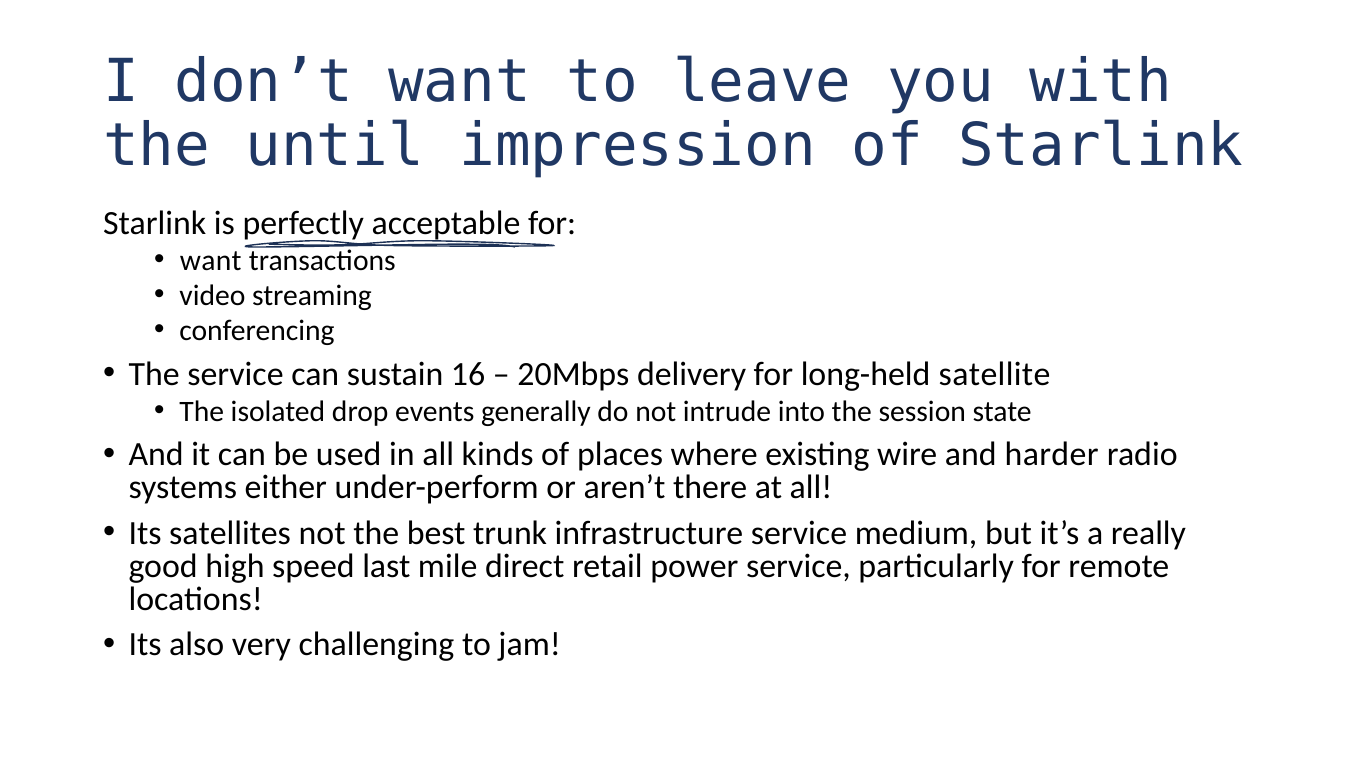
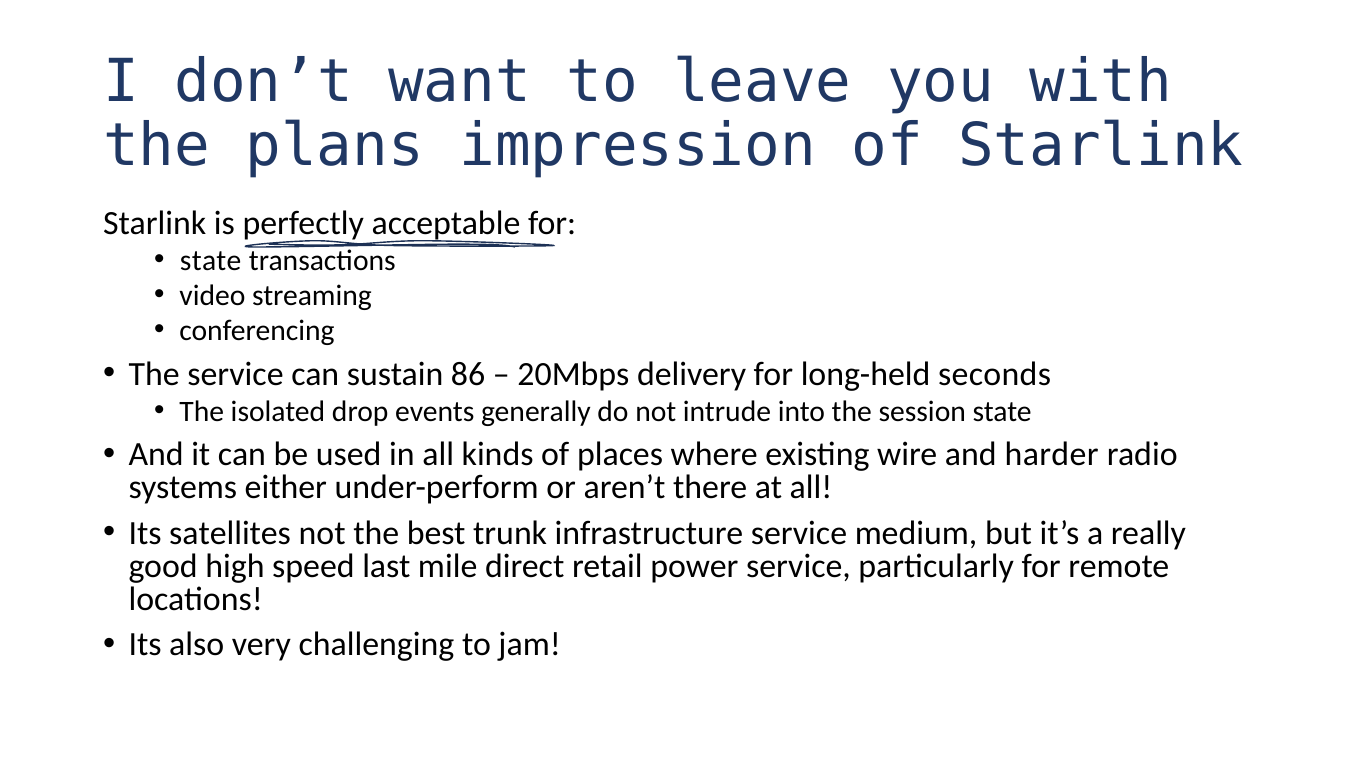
until: until -> plans (335, 146)
want: want -> state (211, 260)
16: 16 -> 86 (468, 374)
satellite: satellite -> seconds (995, 374)
